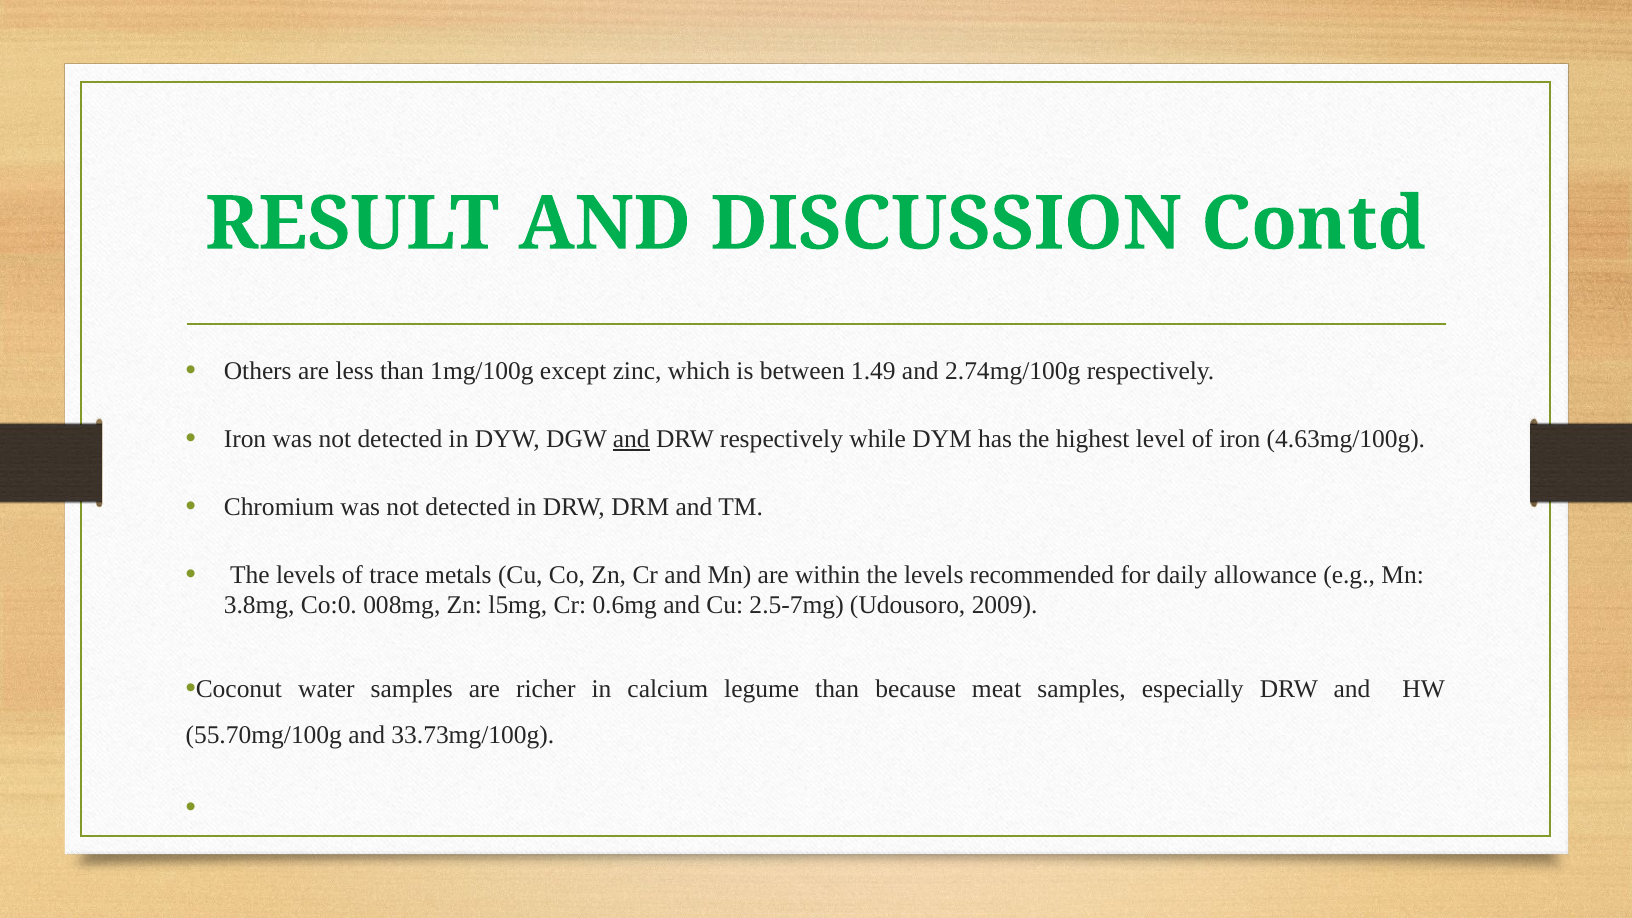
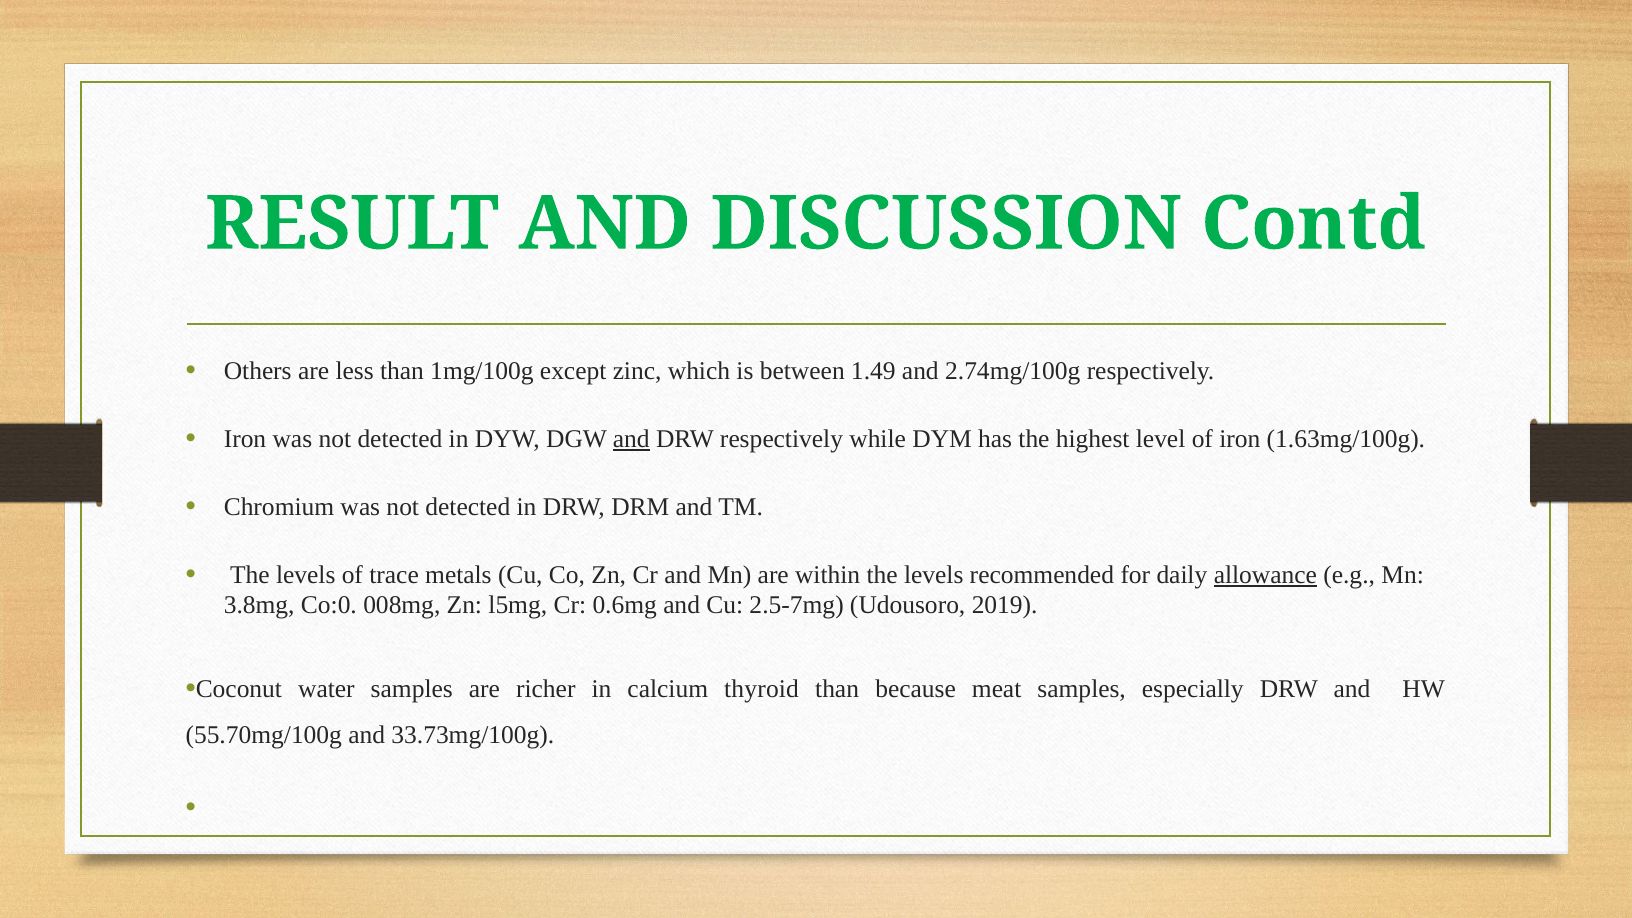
4.63mg/100g: 4.63mg/100g -> 1.63mg/100g (1346, 439)
allowance underline: none -> present (1265, 575)
2009: 2009 -> 2019 (1005, 606)
legume: legume -> thyroid (762, 689)
